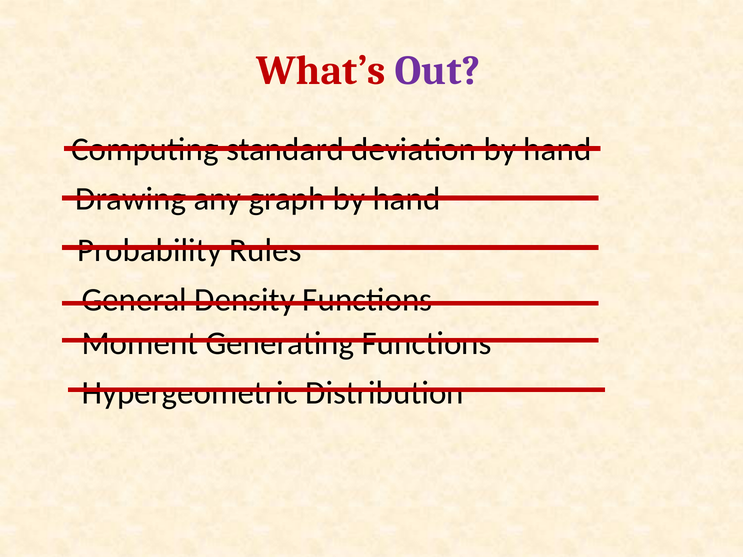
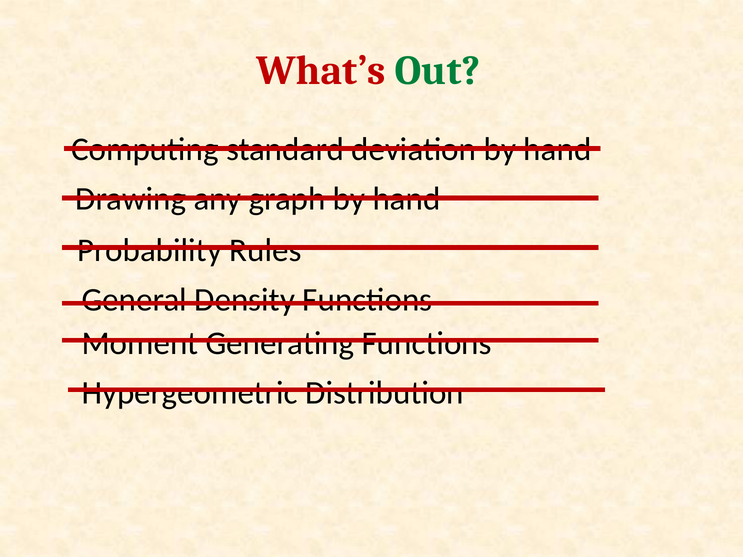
Out colour: purple -> green (437, 71)
